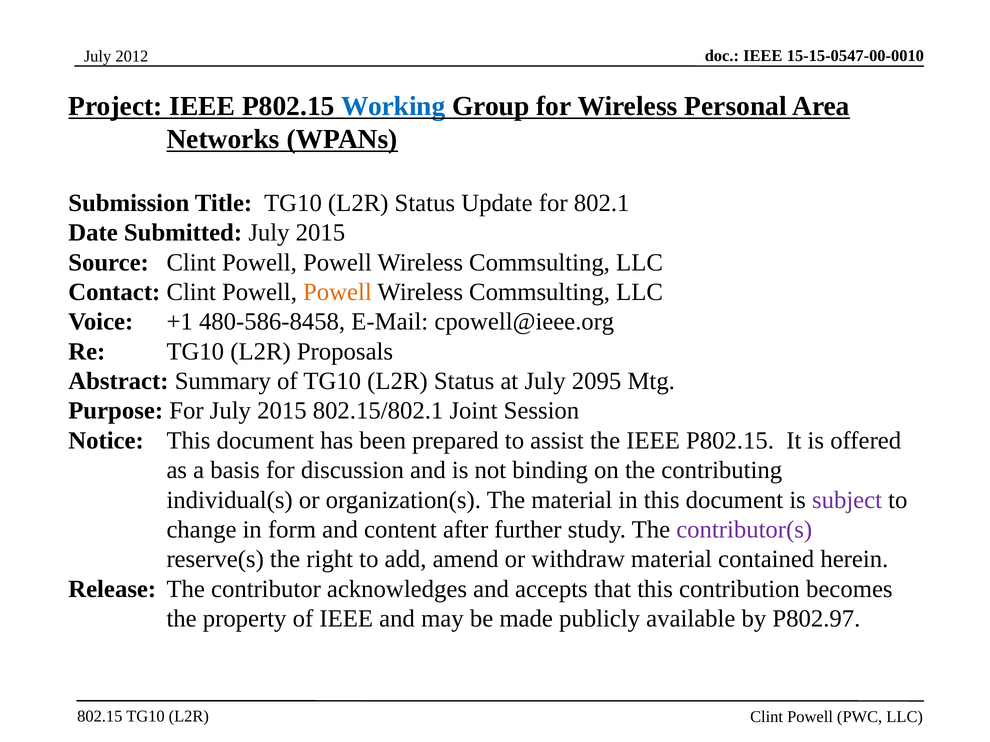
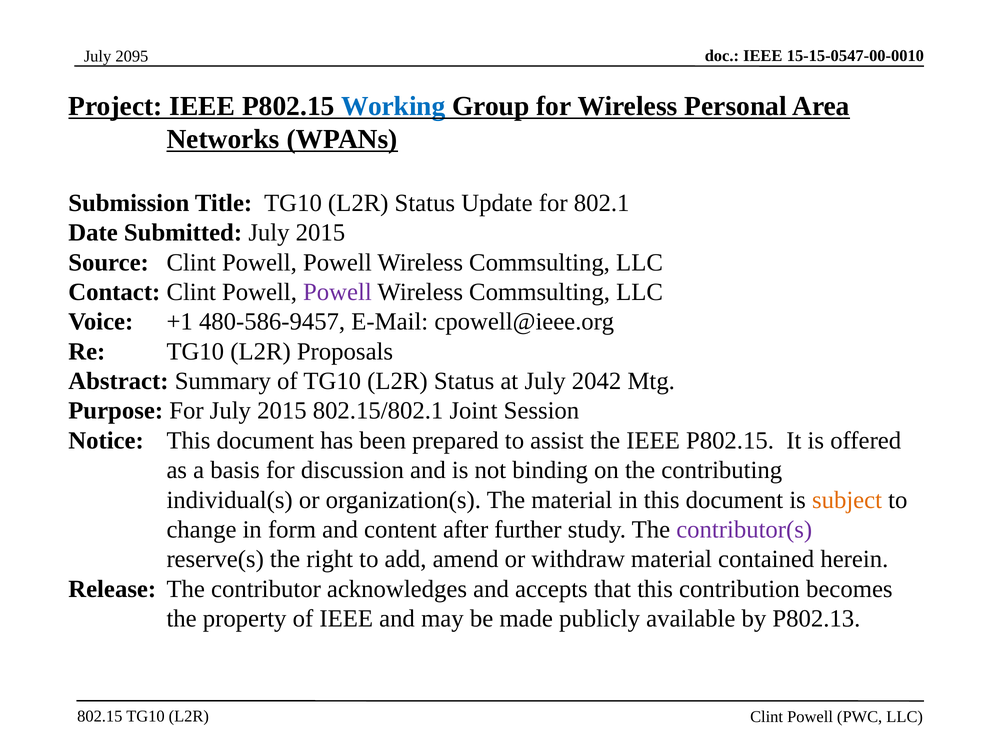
2012: 2012 -> 2095 (132, 56)
Powell colour: orange -> purple (337, 292)
480-586-8458: 480-586-8458 -> 480-586-9457 (272, 322)
2095: 2095 -> 2042 (597, 381)
subject colour: purple -> orange (847, 500)
P802.97: P802.97 -> P802.13 (816, 619)
